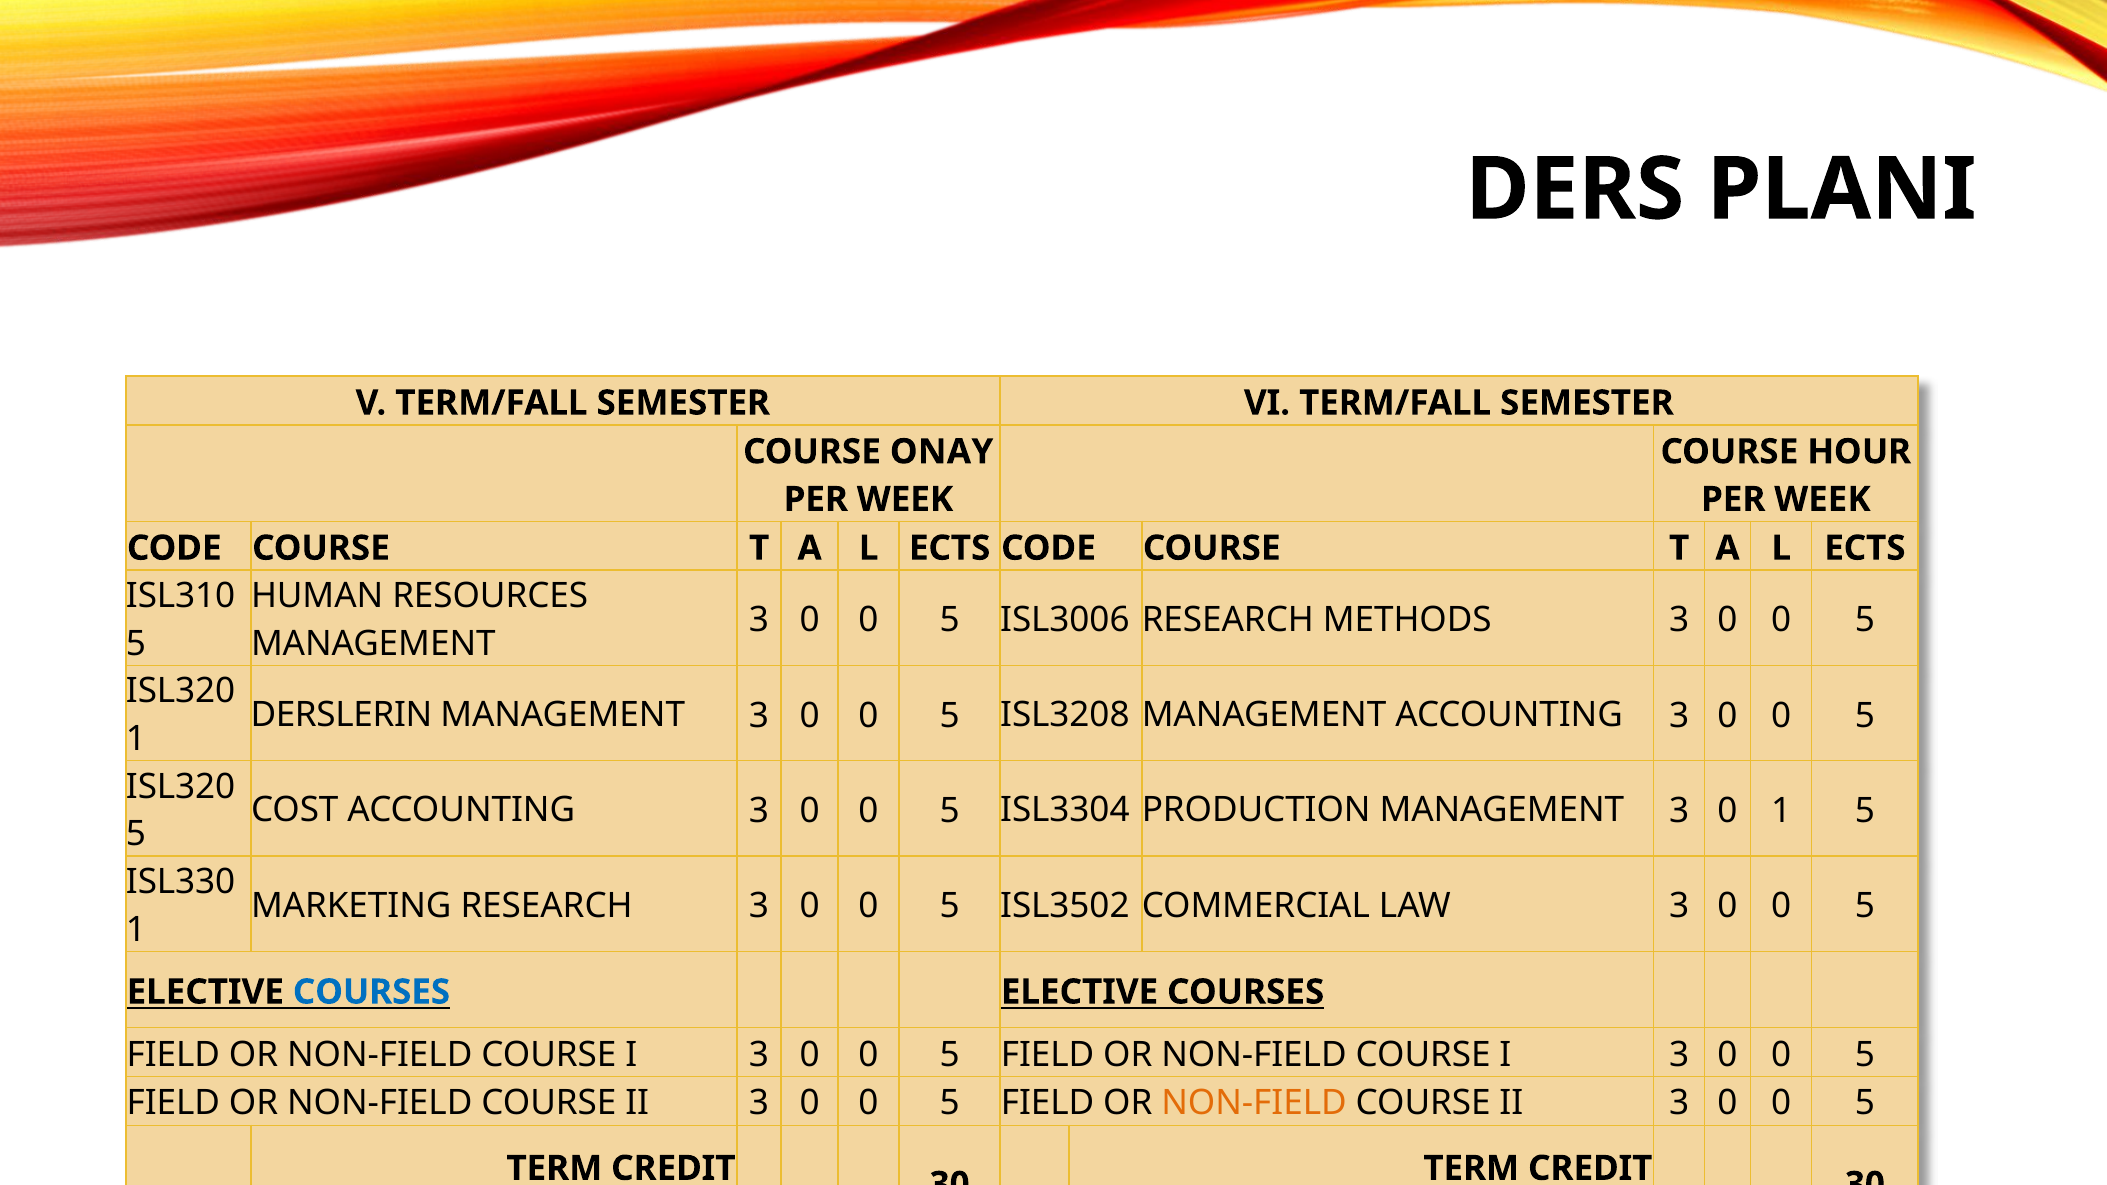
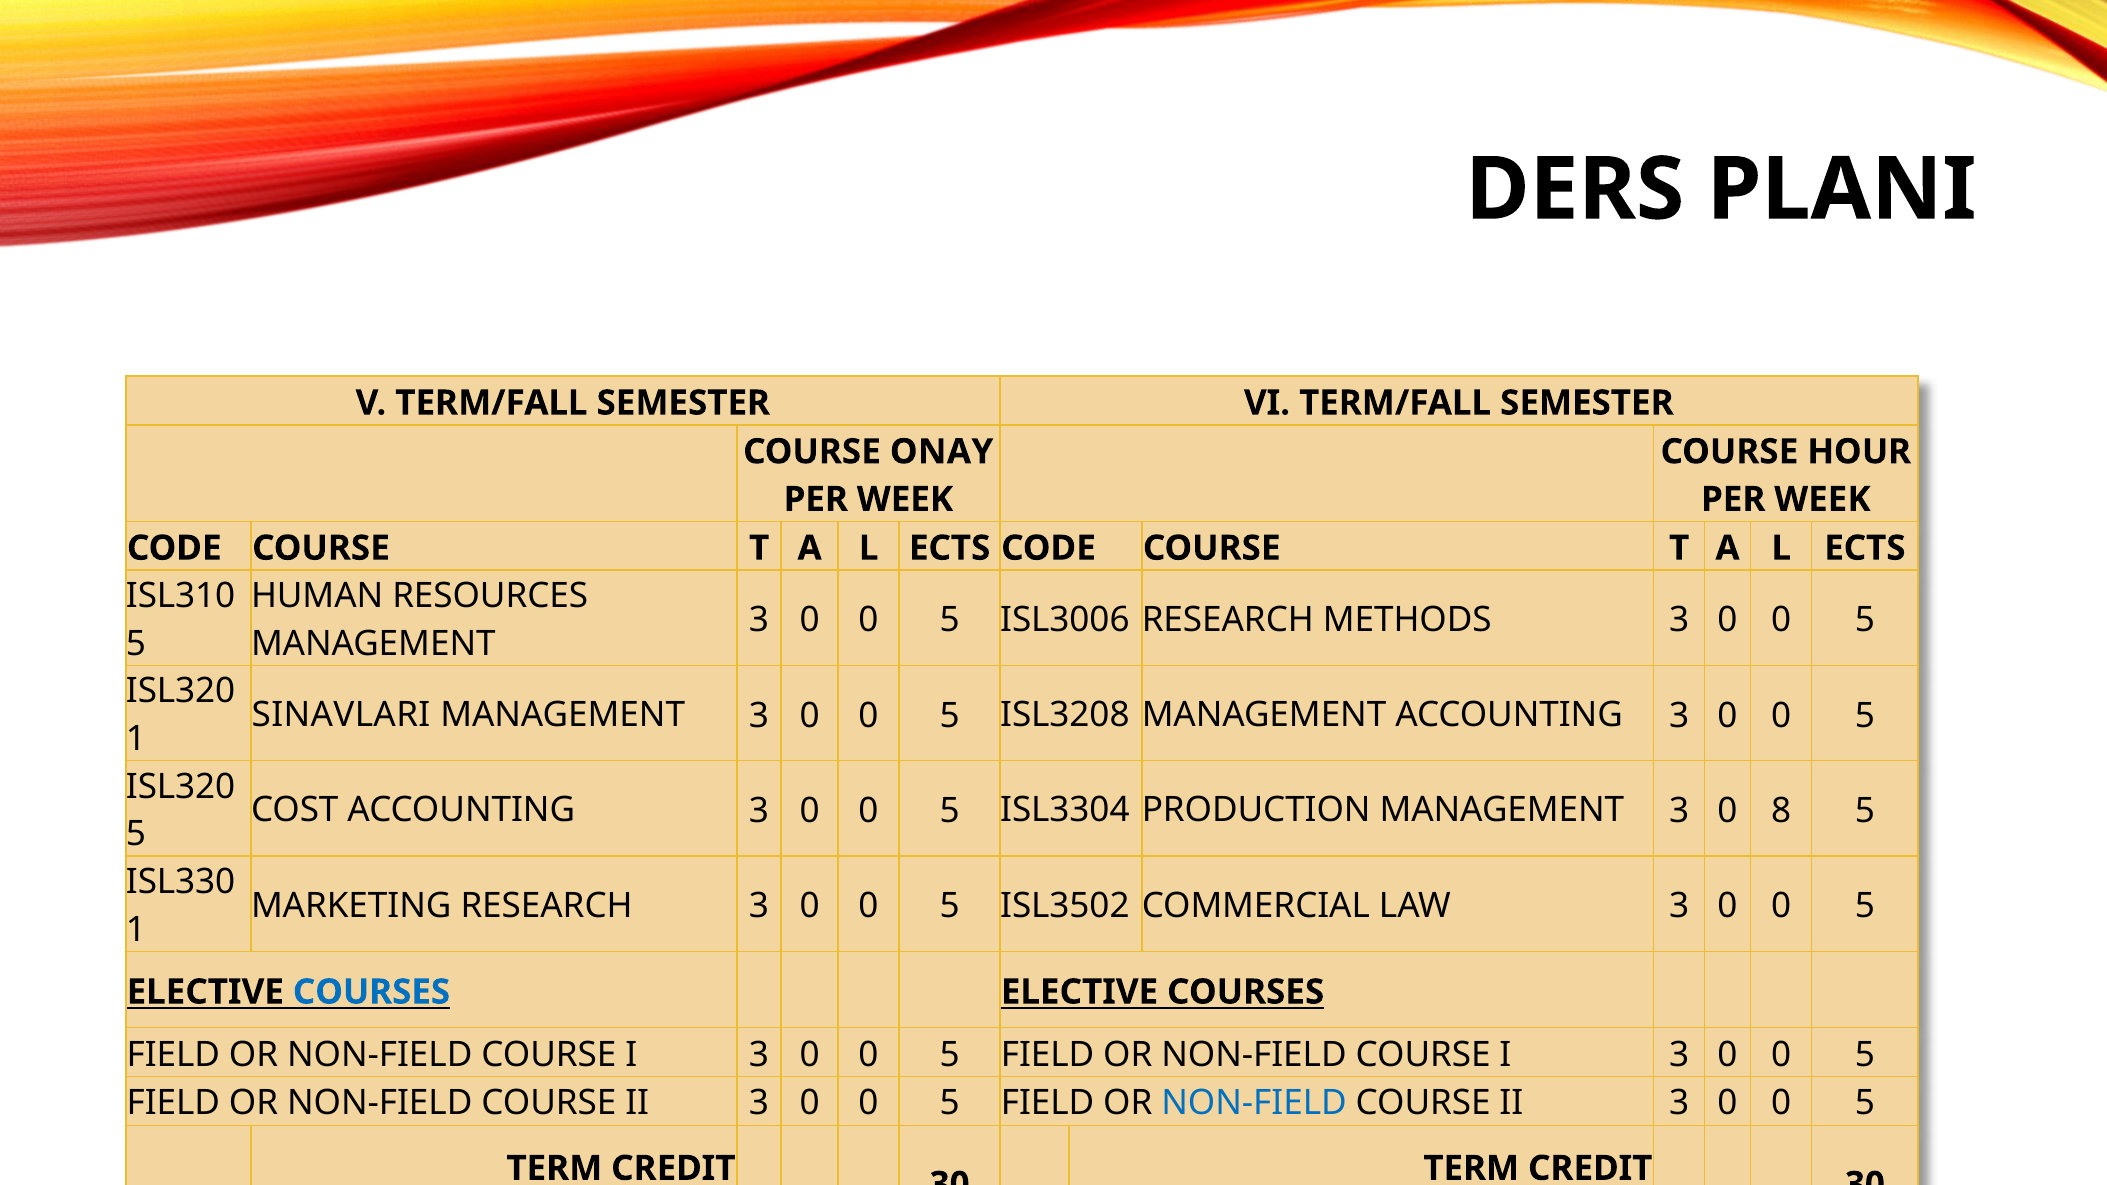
DERSLERIN: DERSLERIN -> SINAVLARI (341, 715)
0 1: 1 -> 8 (1781, 811)
NON-FIELD colour: orange -> blue (1254, 1103)
